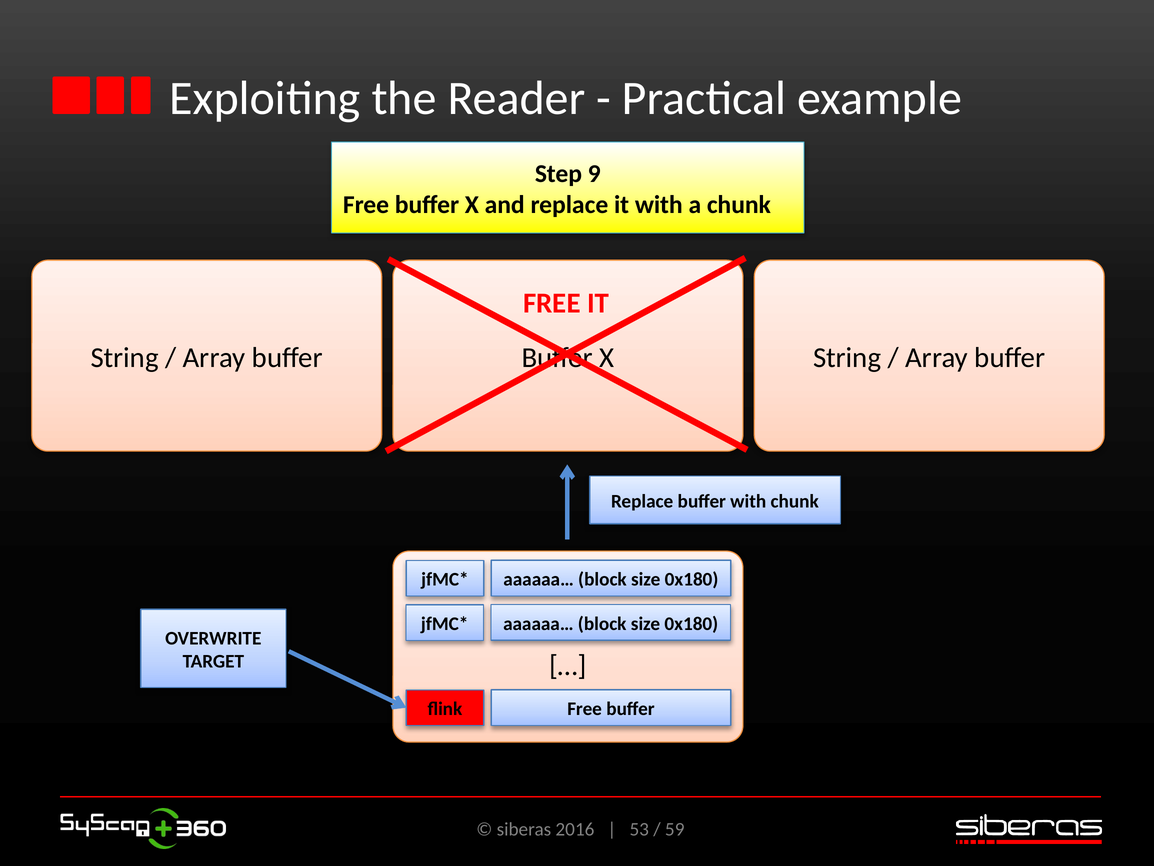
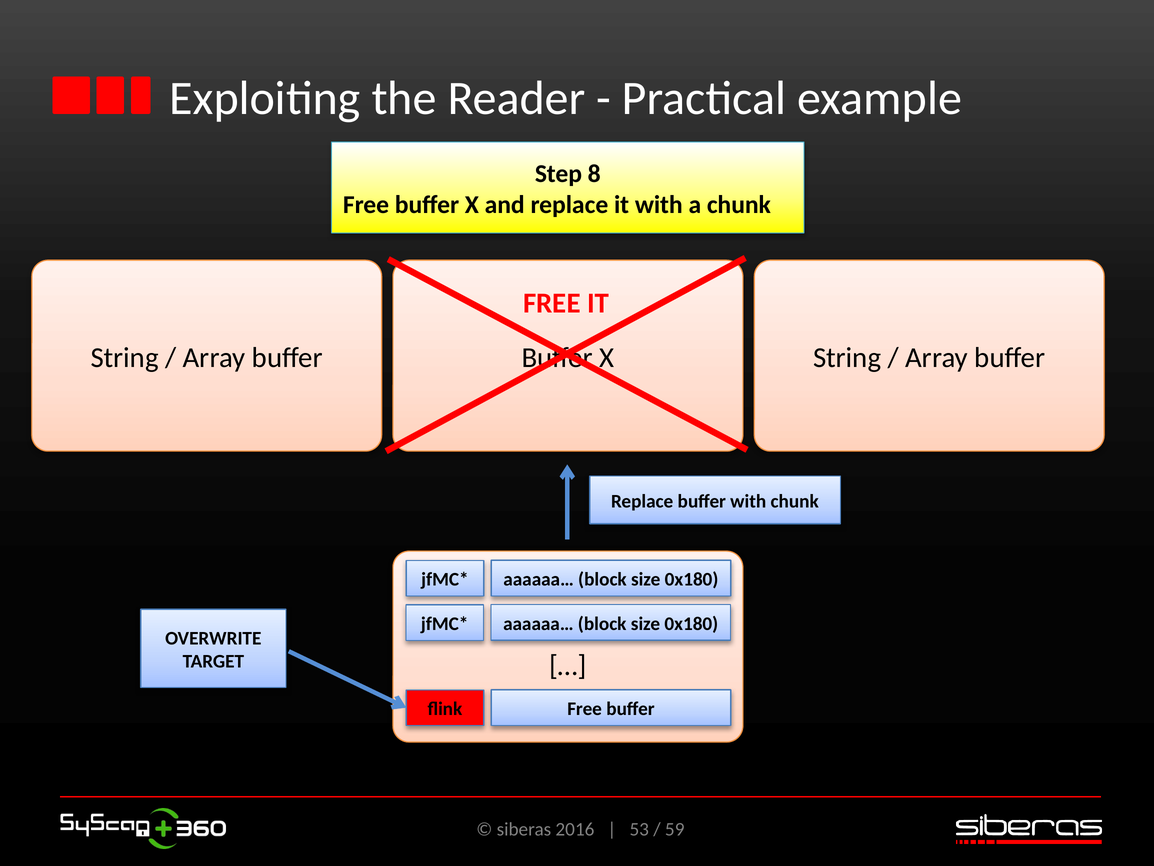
9: 9 -> 8 (594, 174)
